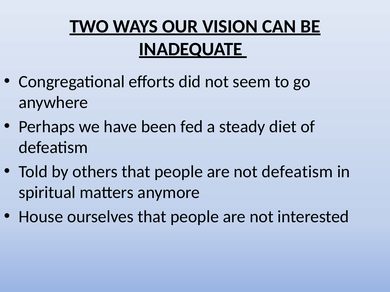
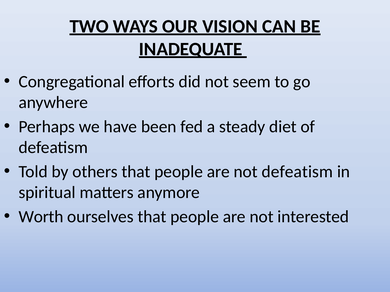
House: House -> Worth (41, 217)
